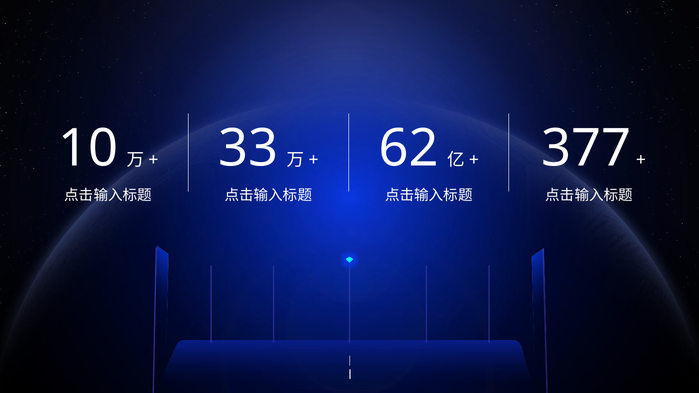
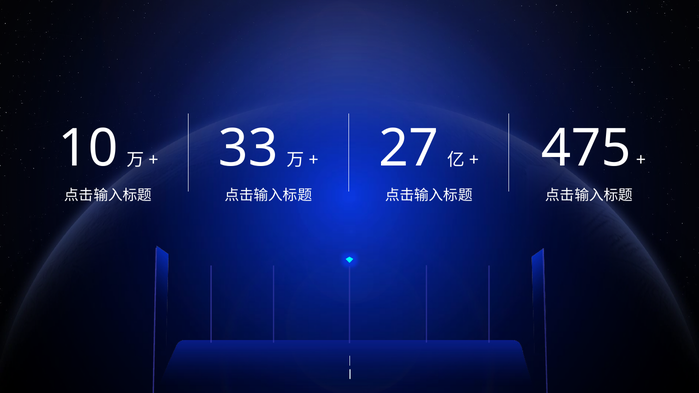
62: 62 -> 27 (409, 149)
377: 377 -> 475 (586, 149)
